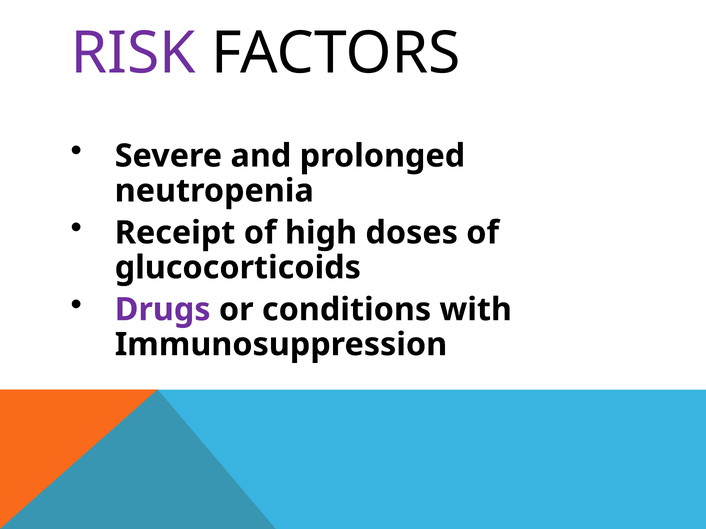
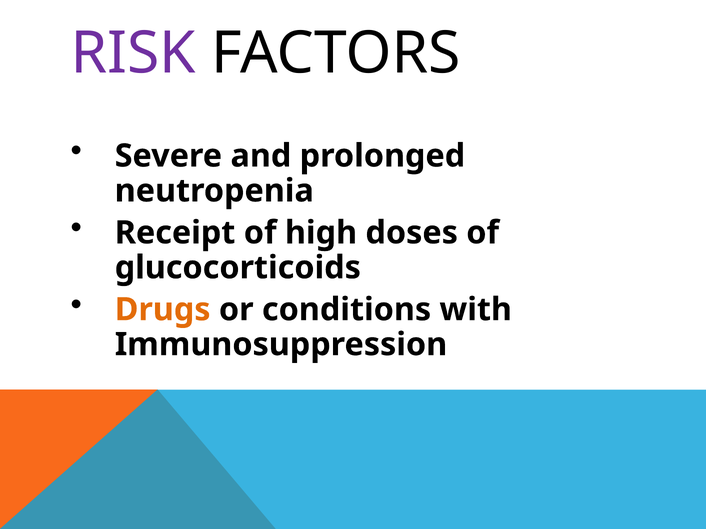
Drugs colour: purple -> orange (163, 310)
